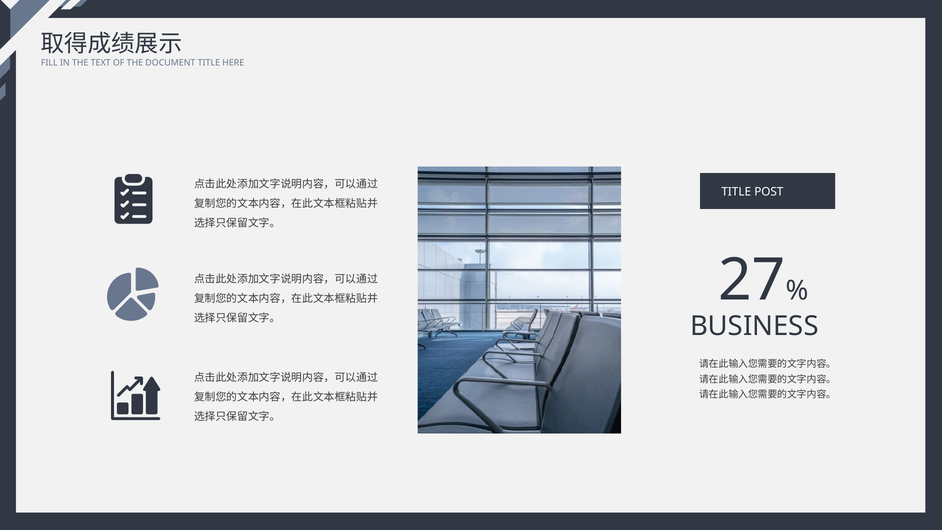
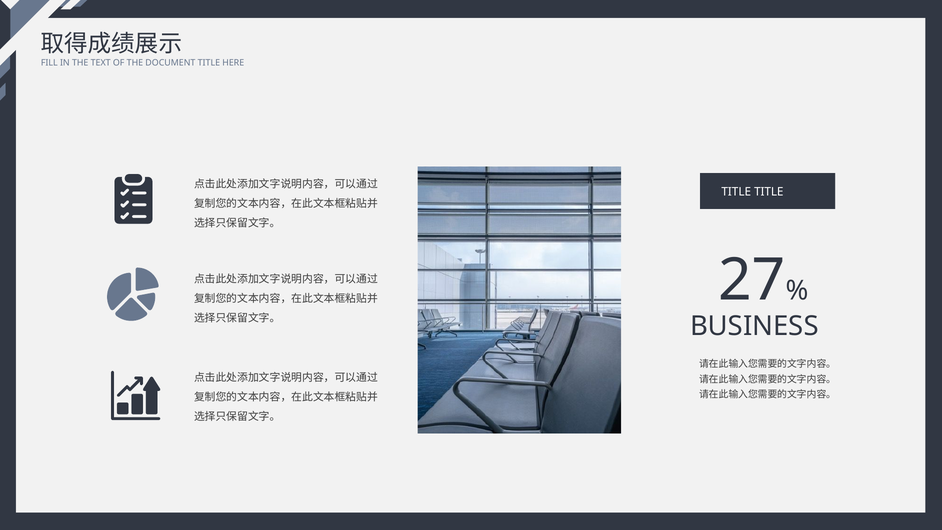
TITLE POST: POST -> TITLE (769, 192)
